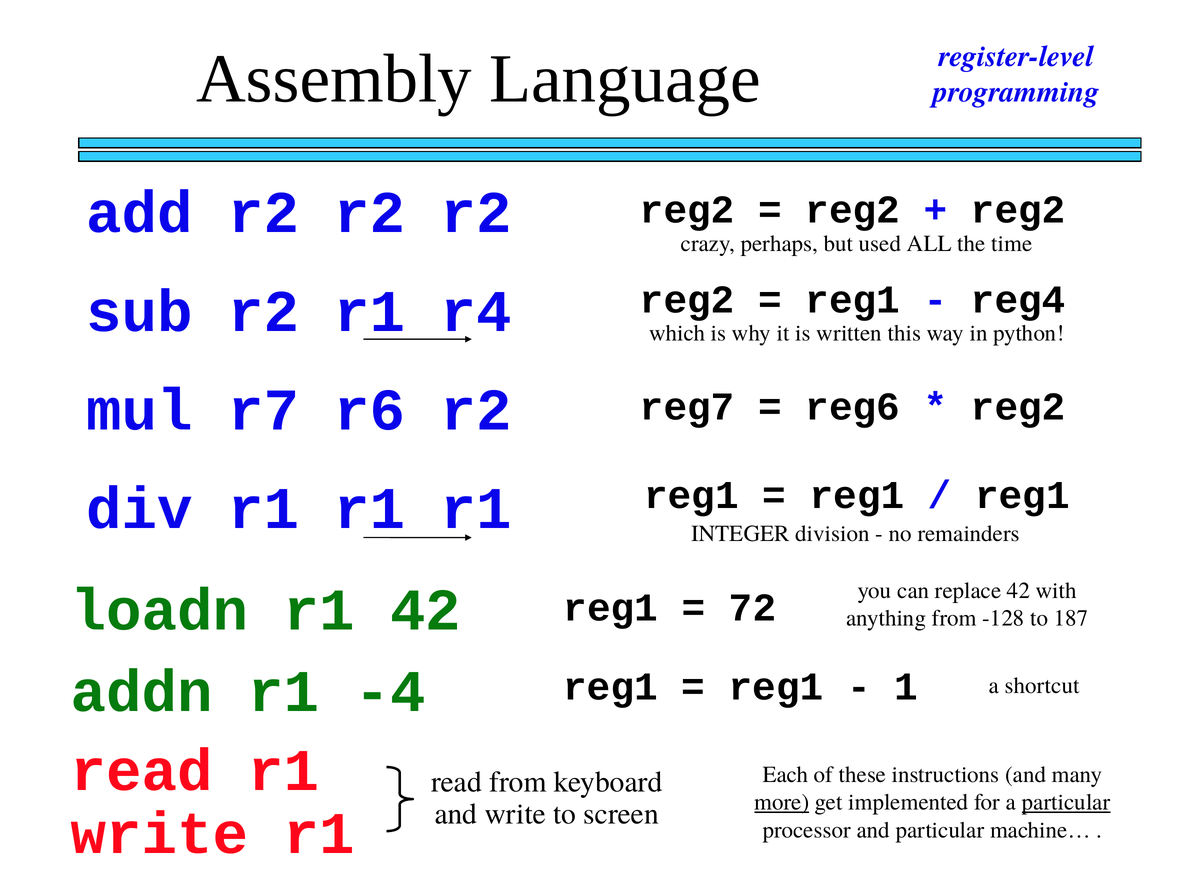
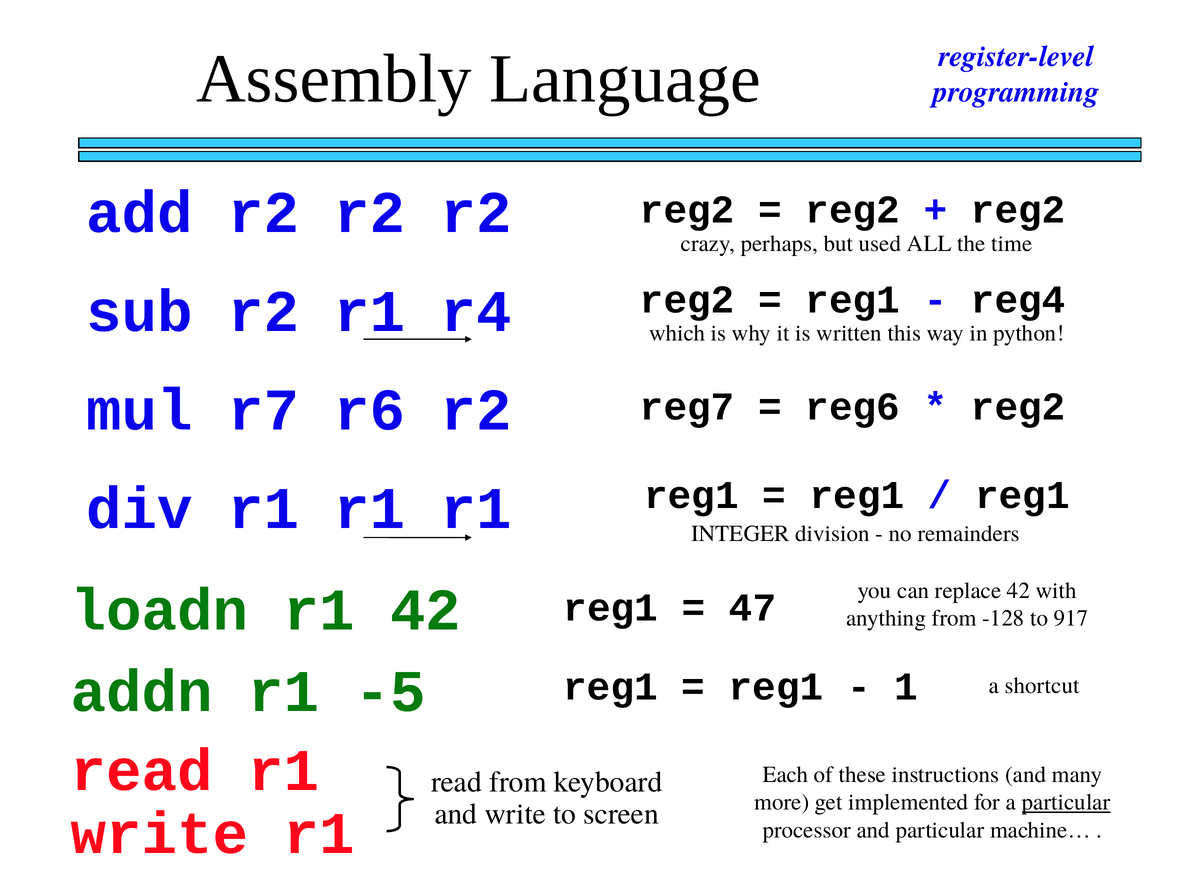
72: 72 -> 47 (753, 608)
187: 187 -> 917 (1071, 618)
-4: -4 -> -5 (390, 691)
more underline: present -> none (782, 802)
